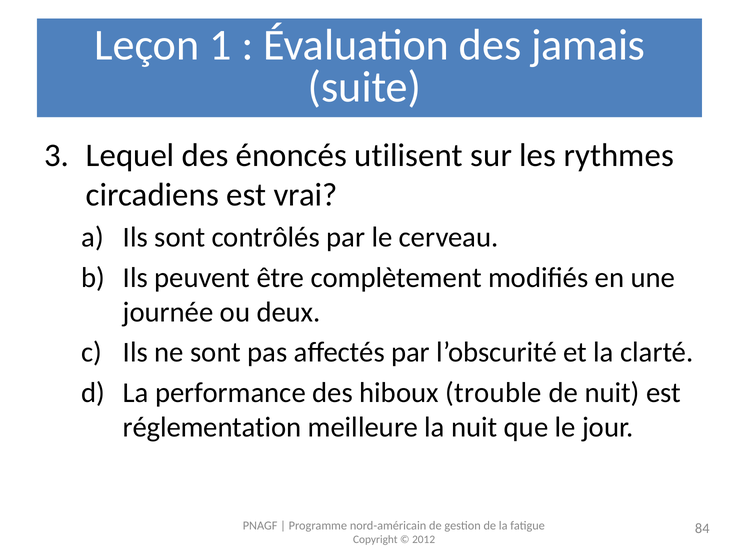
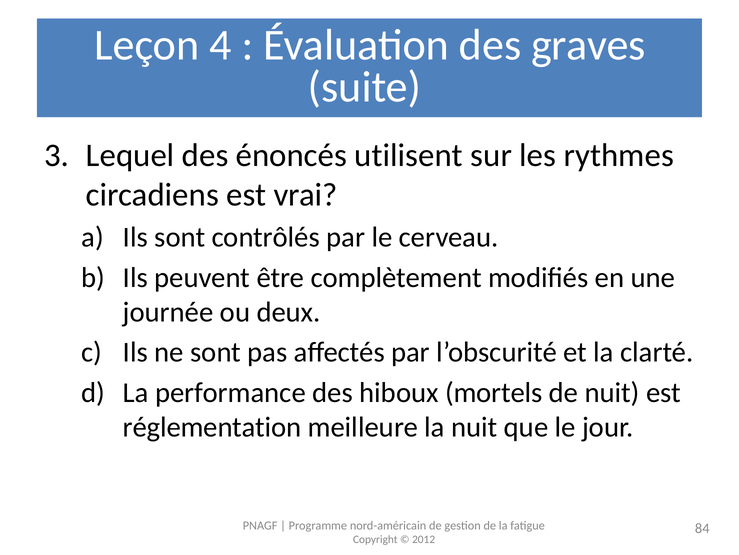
1: 1 -> 4 (220, 45)
jamais: jamais -> graves (588, 45)
trouble: trouble -> mortels (494, 392)
